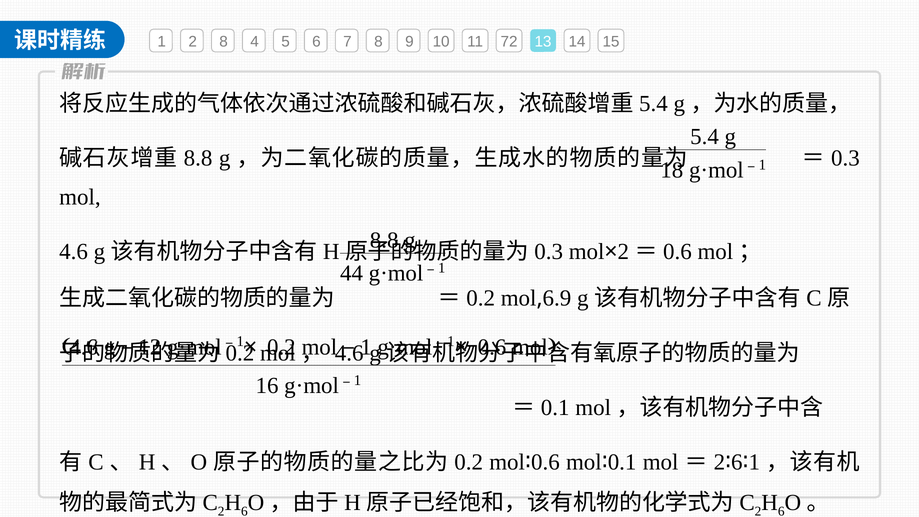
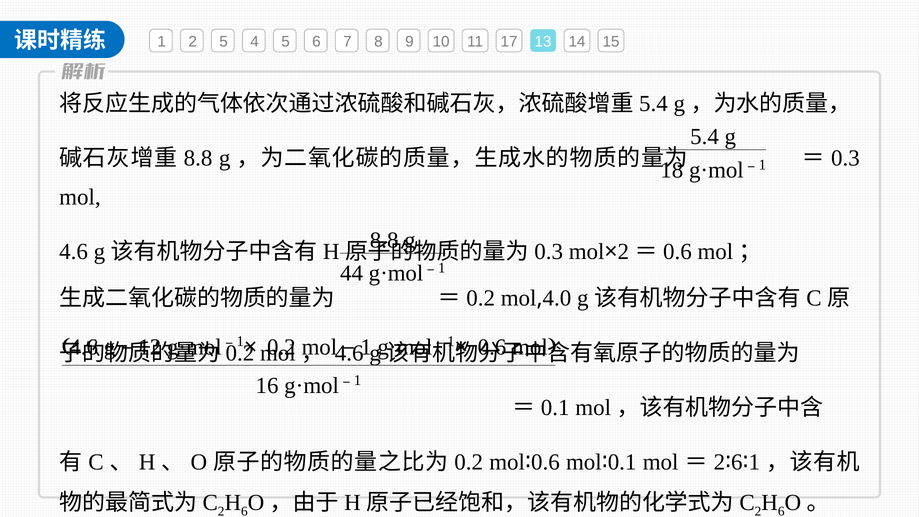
2 8: 8 -> 5 (224, 42)
72: 72 -> 17 (509, 42)
6.9: 6.9 -> 4.0 (557, 298)
